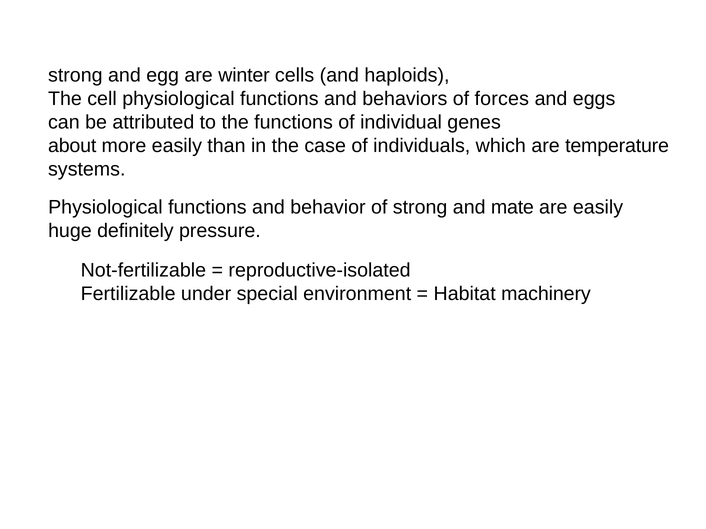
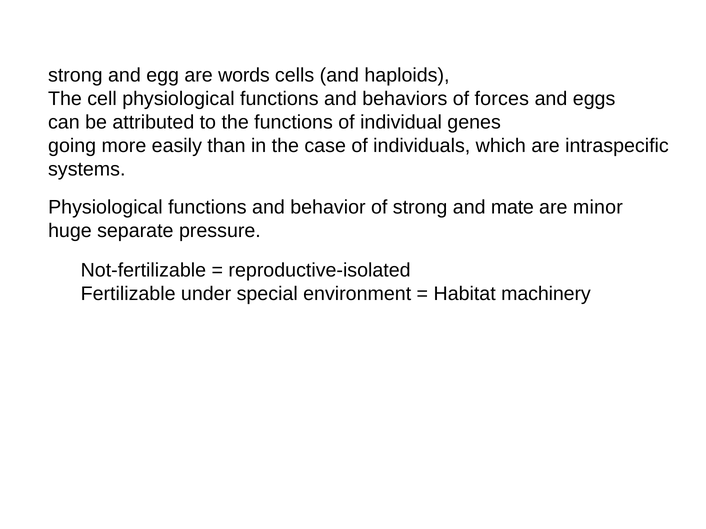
winter: winter -> words (244, 75)
about: about -> going (72, 146)
temperature: temperature -> intraspecific (617, 146)
are easily: easily -> minor (598, 208)
definitely: definitely -> separate (135, 231)
